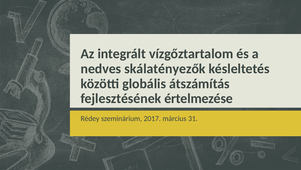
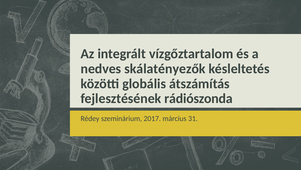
értelmezése: értelmezése -> rádiószonda (199, 98)
